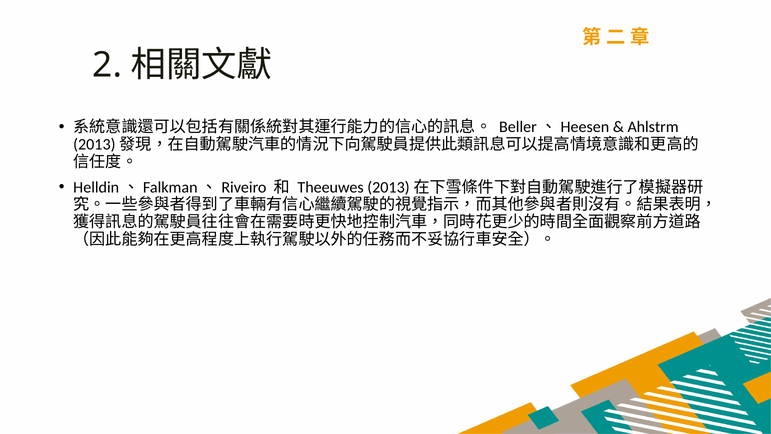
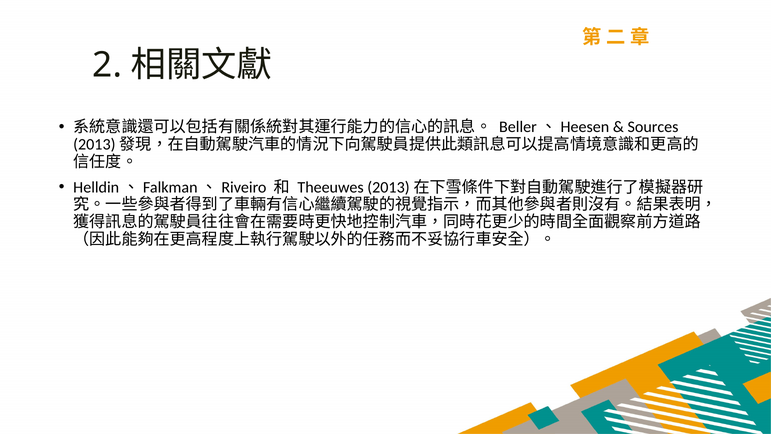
Ahlstrm: Ahlstrm -> Sources (653, 127)
